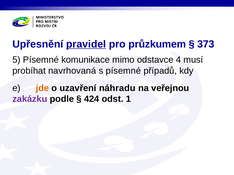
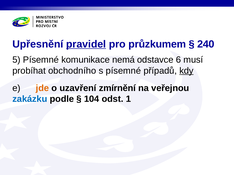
373: 373 -> 240 (206, 44)
mimo: mimo -> nemá (123, 60)
4: 4 -> 6 (178, 60)
navrhovaná: navrhovaná -> obchodního (72, 71)
kdy underline: none -> present (186, 71)
náhradu: náhradu -> zmírnění (117, 88)
zakázku colour: purple -> blue (30, 99)
424: 424 -> 104 (92, 99)
